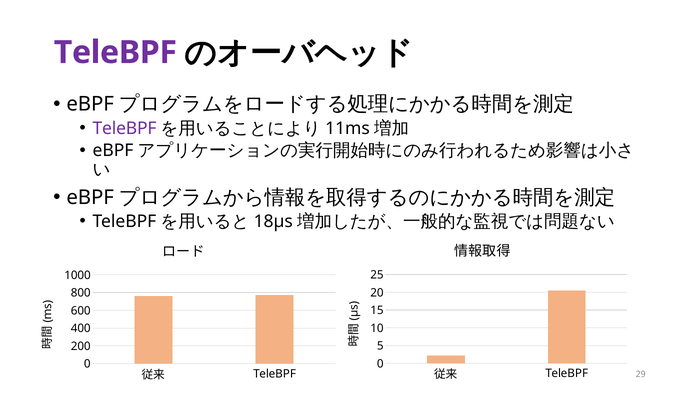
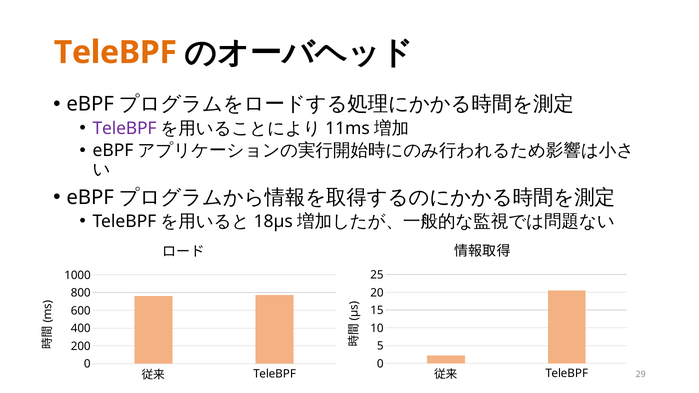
TeleBPF colour: purple -> orange (115, 52)
